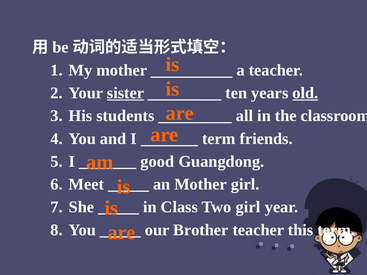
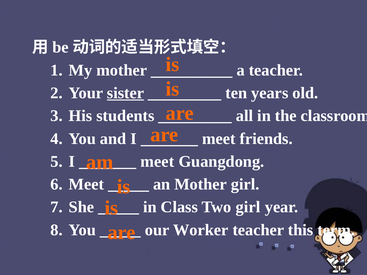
old underline: present -> none (305, 93)
term: term -> meet (219, 139)
good: good -> meet (157, 162)
Brother: Brother -> Worker (201, 230)
